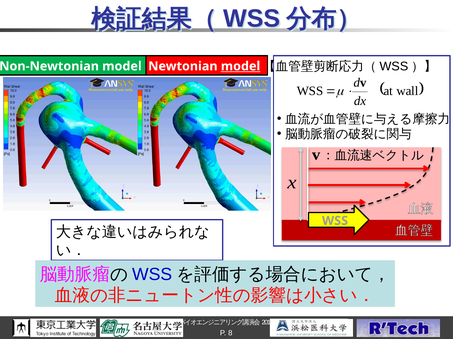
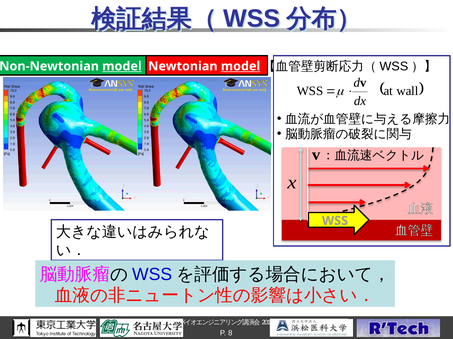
model underline: none -> present (122, 66)
